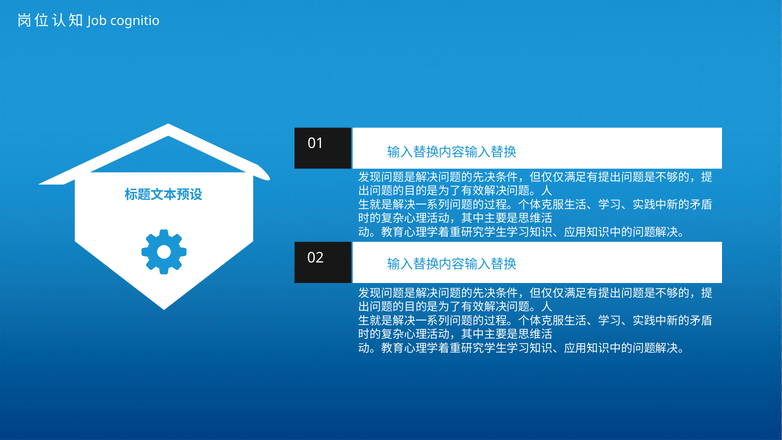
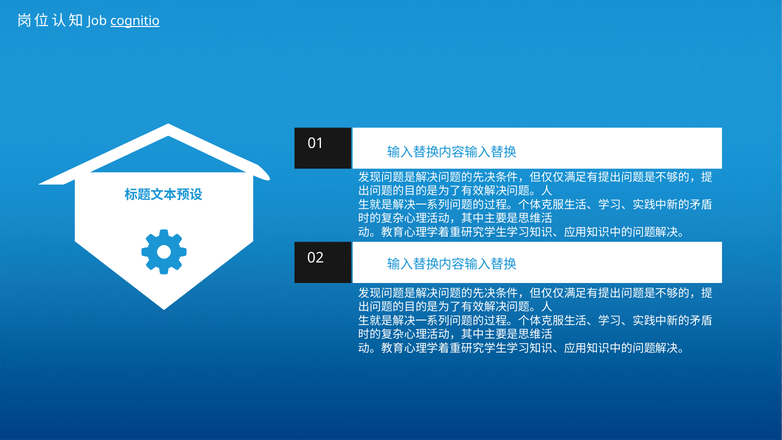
cognitio underline: none -> present (135, 21)
